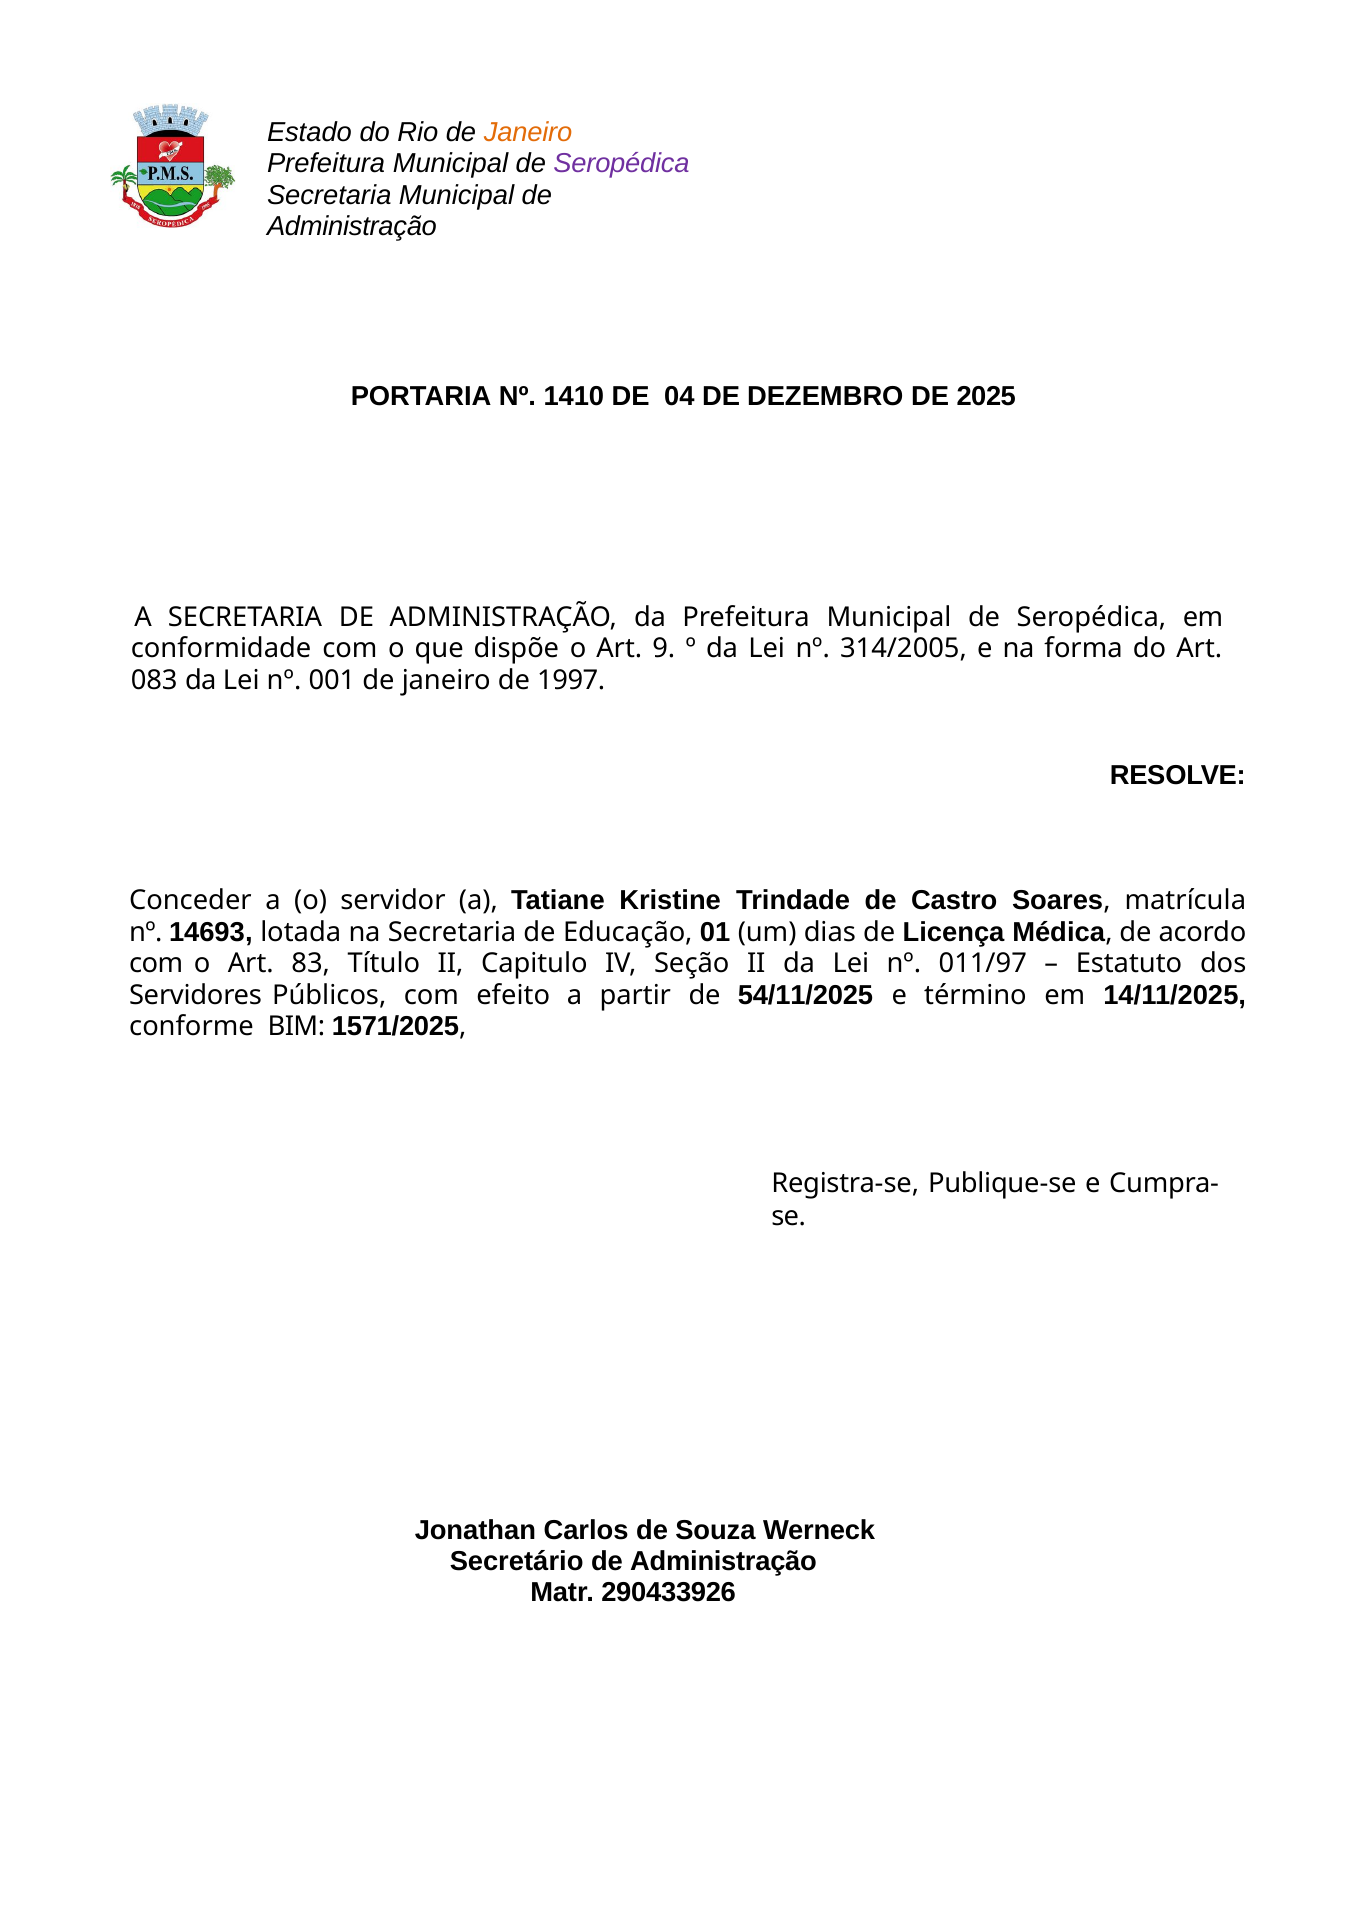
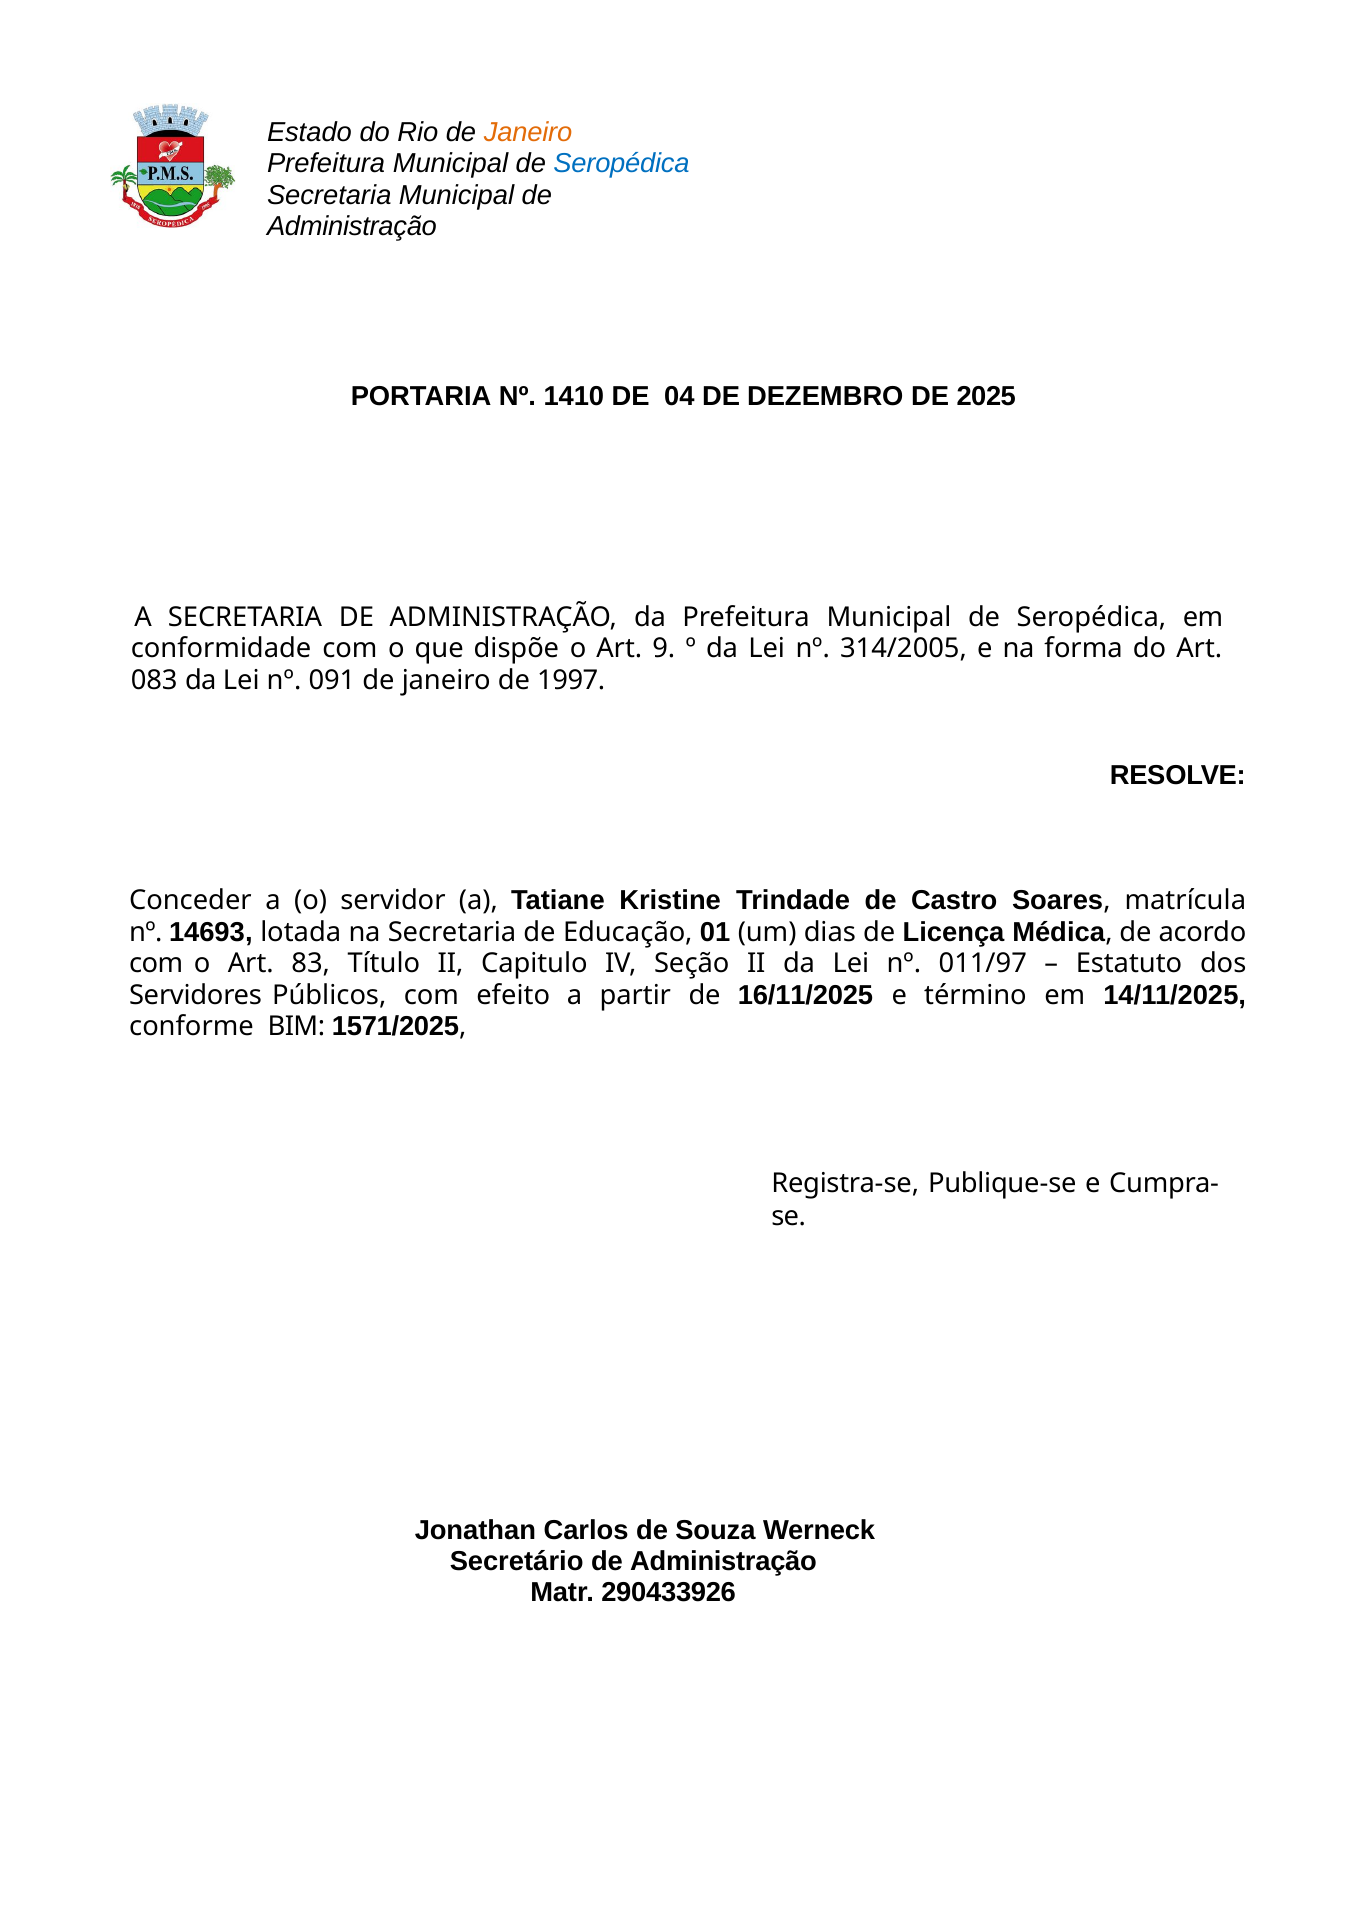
Seropédica colour: purple -> blue (622, 164)
001: 001 -> 091 (332, 680)
54/11/2025: 54/11/2025 -> 16/11/2025 (805, 995)
